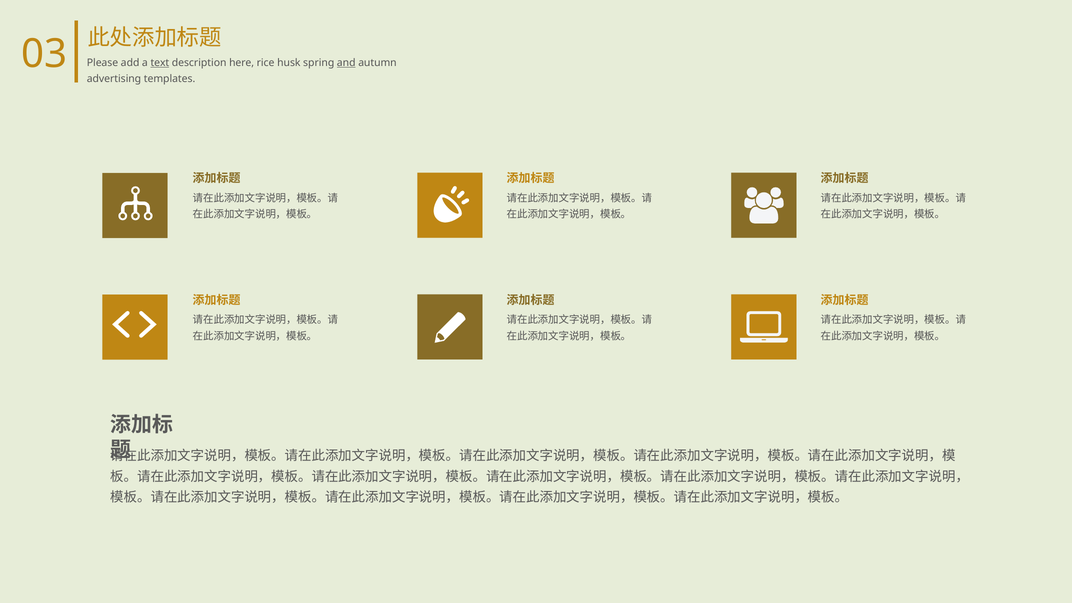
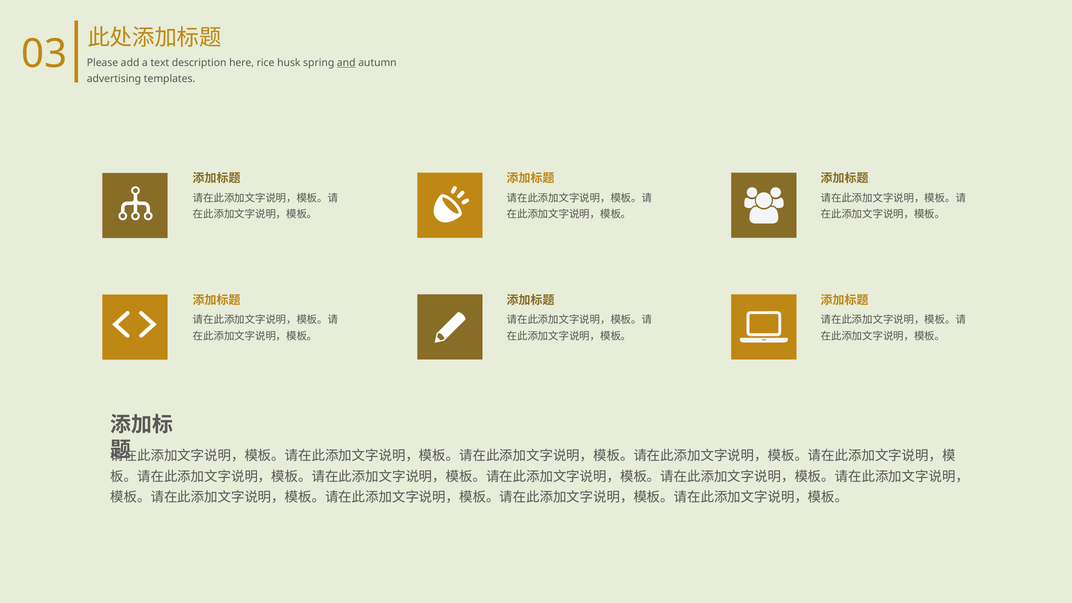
text underline: present -> none (160, 63)
